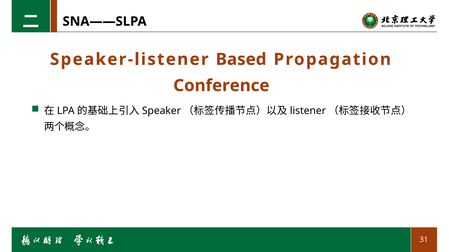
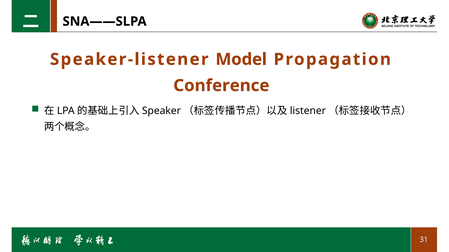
Based: Based -> Model (241, 59)
